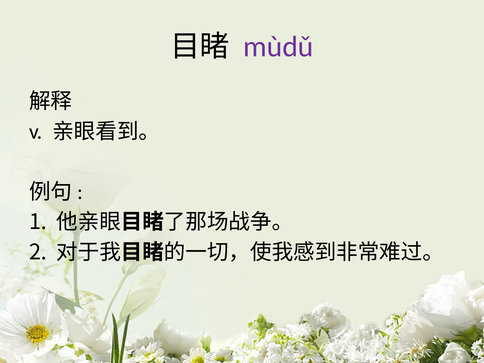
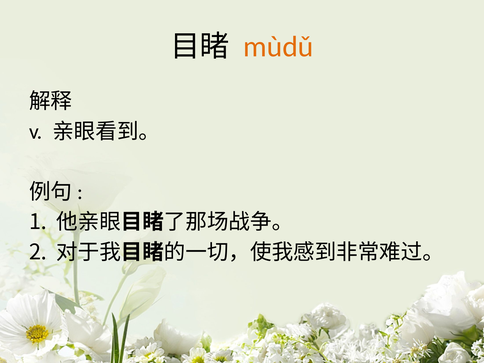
mùdǔ colour: purple -> orange (278, 47)
